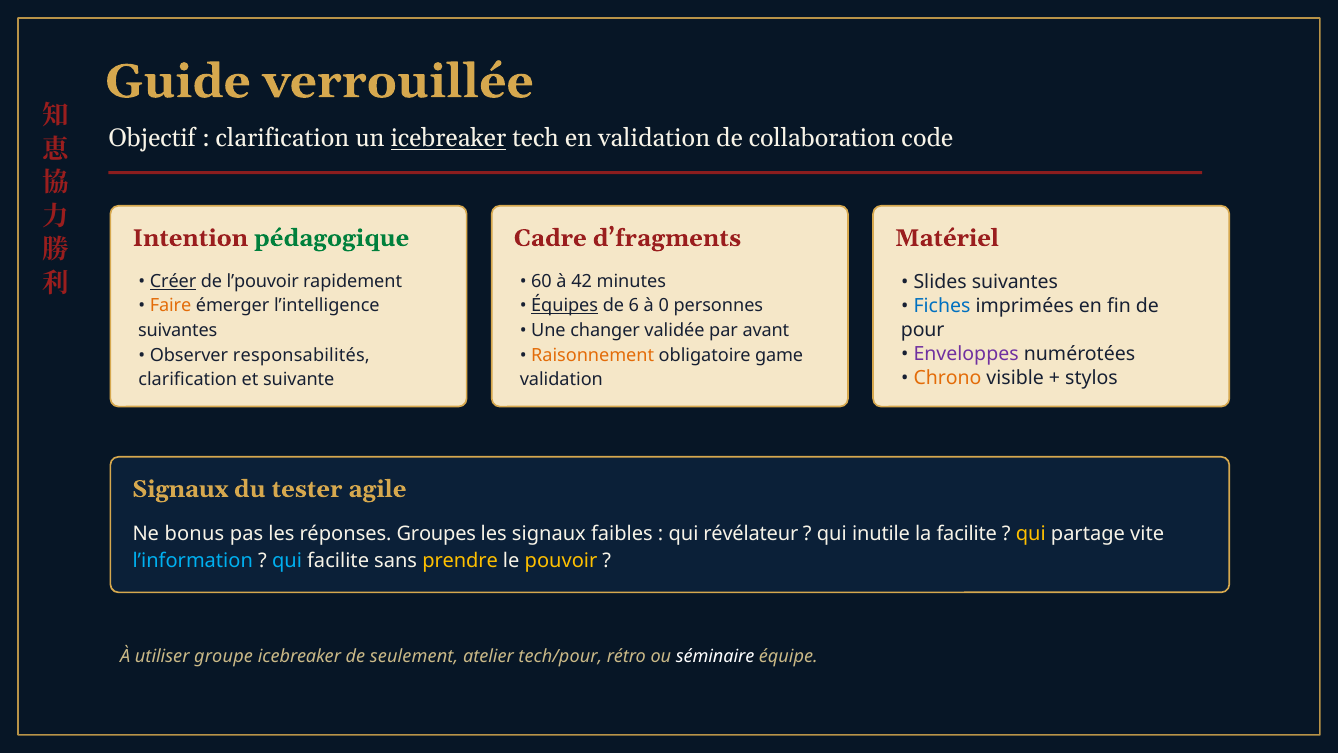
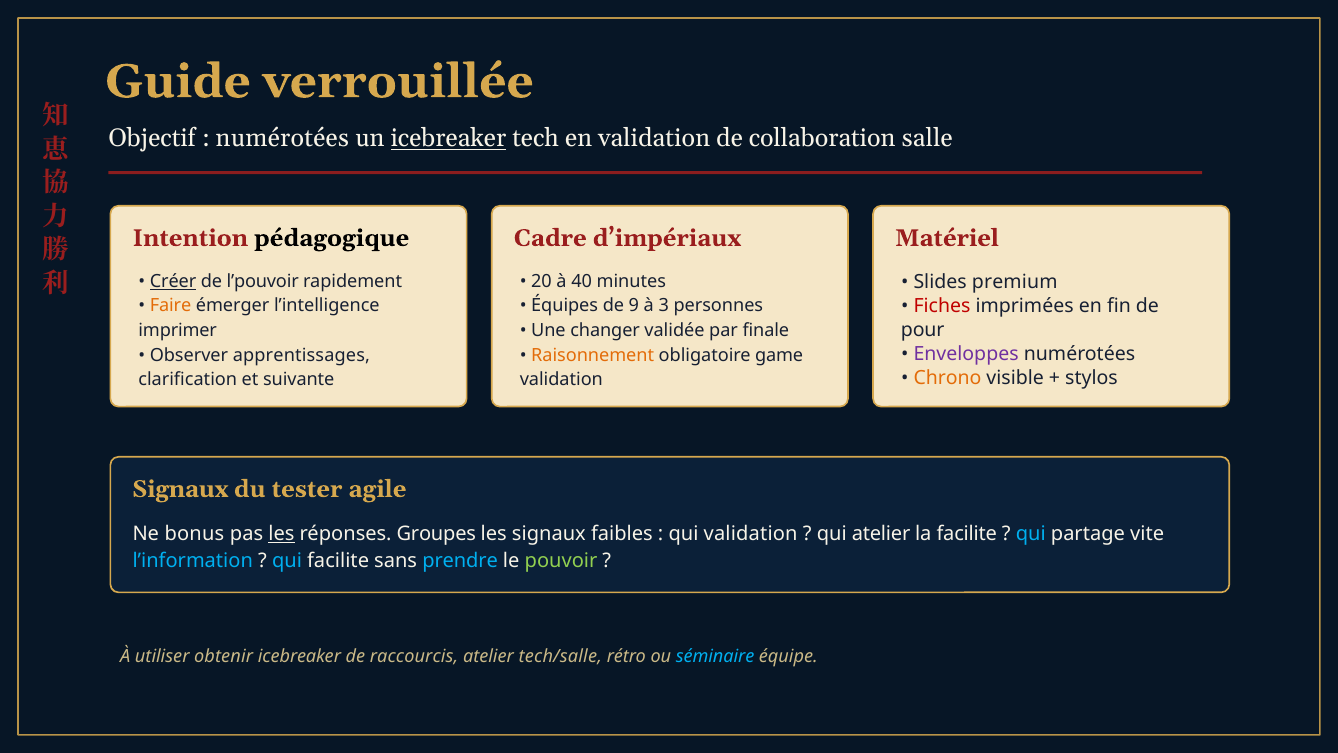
clarification: clarification -> numérotées (282, 139)
code: code -> salle (927, 139)
pédagogique colour: green -> black (332, 238)
d’fragments: d’fragments -> d’impériaux (667, 238)
60: 60 -> 20 (542, 281)
42: 42 -> 40 (582, 281)
Slides suivantes: suivantes -> premium (1015, 282)
Équipes underline: present -> none (565, 306)
6: 6 -> 9 (634, 306)
0: 0 -> 3 (664, 306)
Fiches colour: blue -> red (942, 306)
suivantes: suivantes -> imprimer (178, 330)
avant: avant -> finale (766, 330)
responsabilités: responsabilités -> apprentissages (301, 355)
les underline: none -> present (281, 534)
qui révélateur: révélateur -> validation (751, 534)
qui inutile: inutile -> atelier (881, 534)
qui colour: yellow -> light blue (1031, 534)
prendre colour: yellow -> light blue (460, 561)
pouvoir colour: yellow -> light green (561, 561)
groupe: groupe -> obtenir (224, 656)
seulement: seulement -> raccourcis (414, 656)
tech/pour: tech/pour -> tech/salle (560, 656)
séminaire colour: white -> light blue (715, 656)
